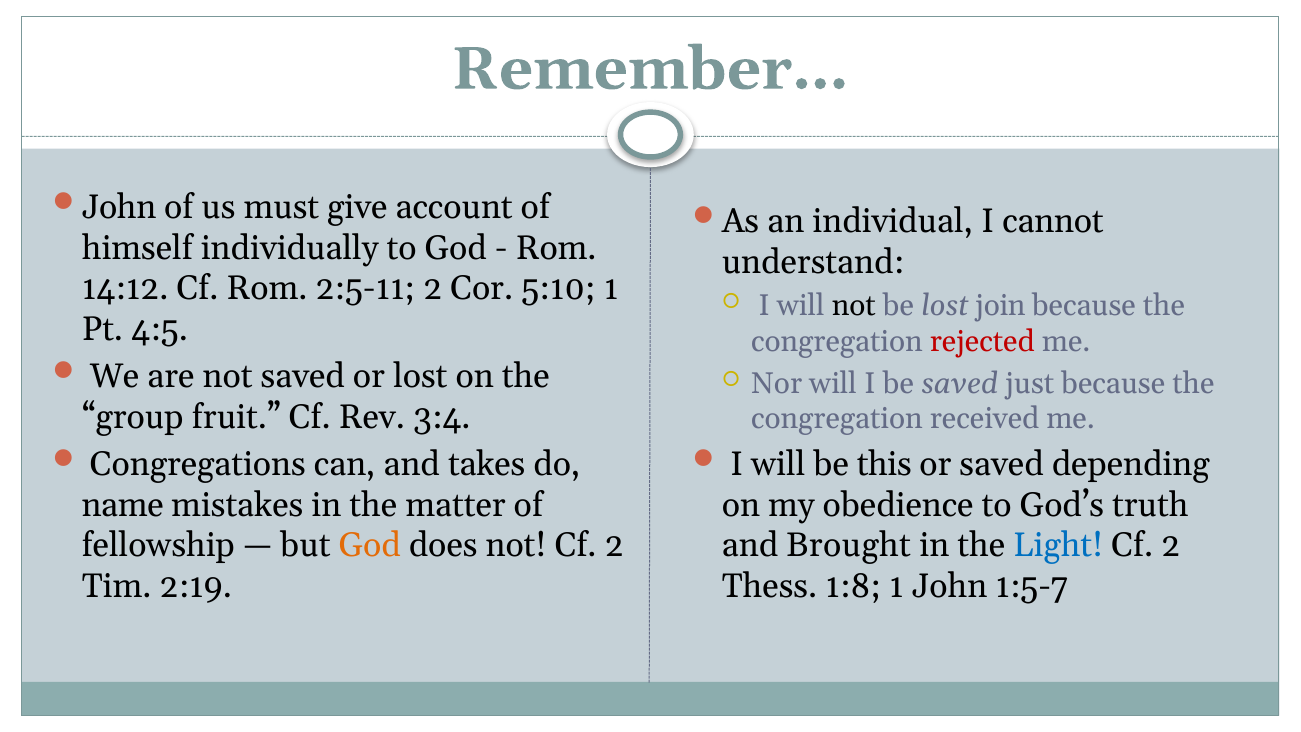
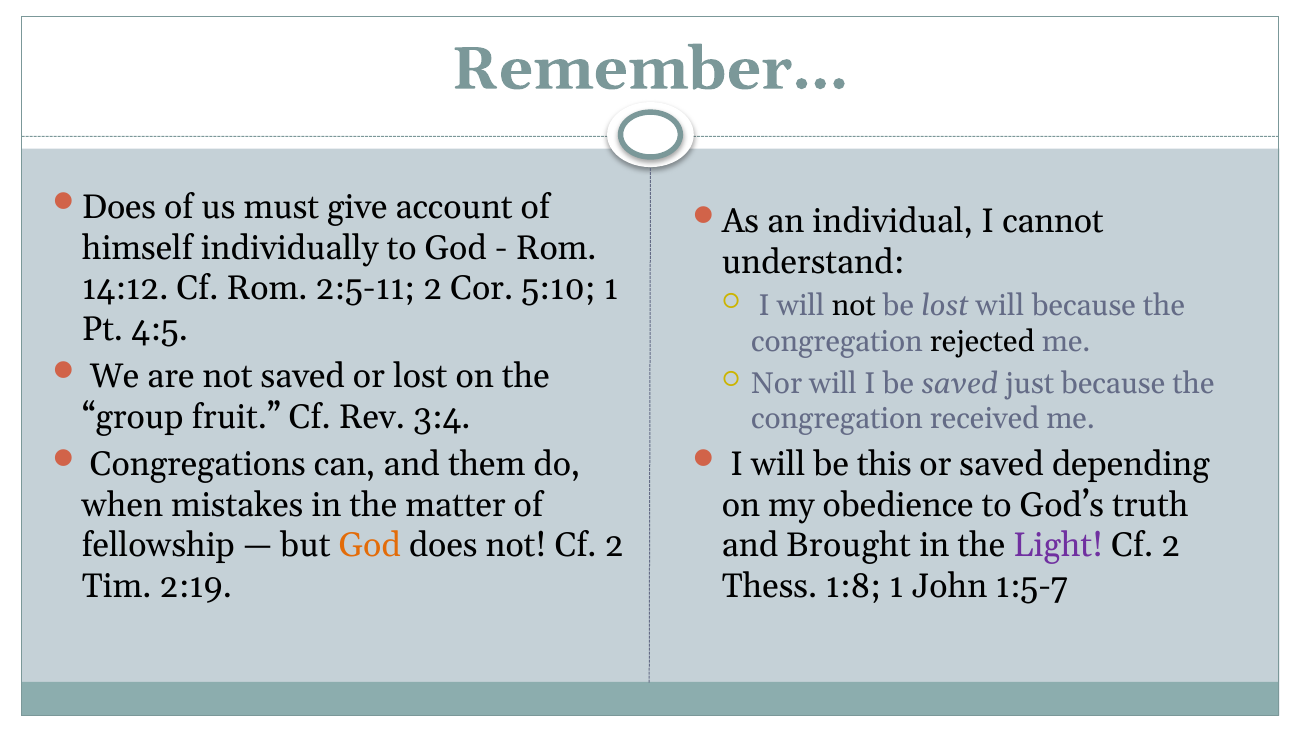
John: John -> Does (119, 207)
lost join: join -> will (1000, 306)
rejected colour: red -> black (982, 342)
takes: takes -> them (487, 464)
name: name -> when (122, 505)
Light colour: blue -> purple (1058, 545)
